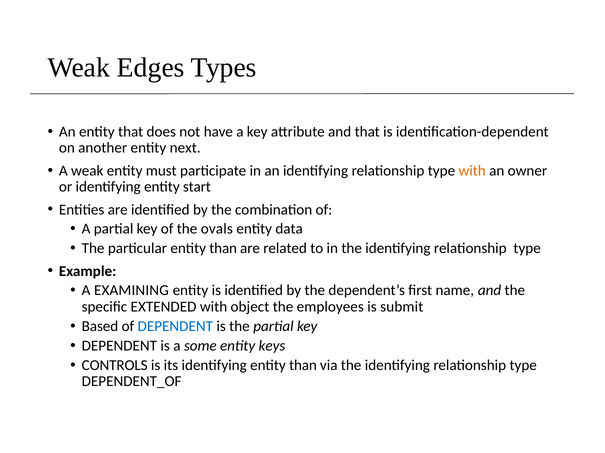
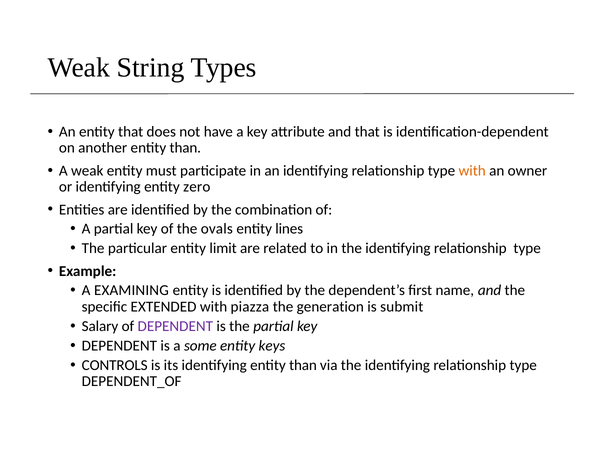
Edges: Edges -> String (151, 68)
another entity next: next -> than (185, 148)
start: start -> zero (197, 187)
data: data -> lines (289, 229)
particular entity than: than -> limit (223, 249)
object: object -> piazza (250, 307)
employees: employees -> generation (330, 307)
Based: Based -> Salary (100, 327)
DEPENDENT colour: blue -> purple (175, 327)
